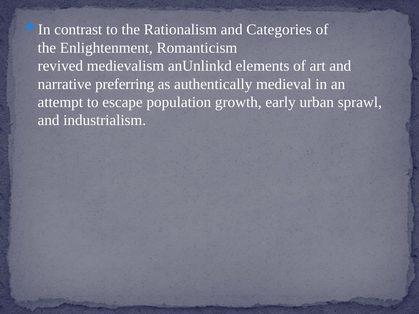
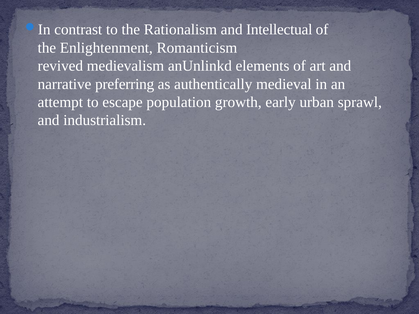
Categories: Categories -> Intellectual (279, 30)
